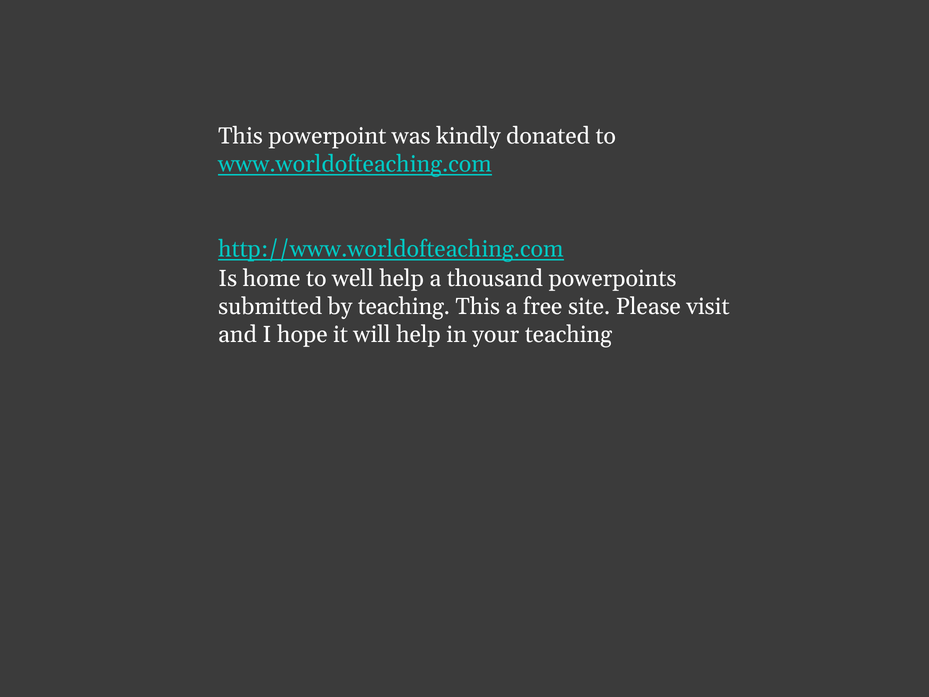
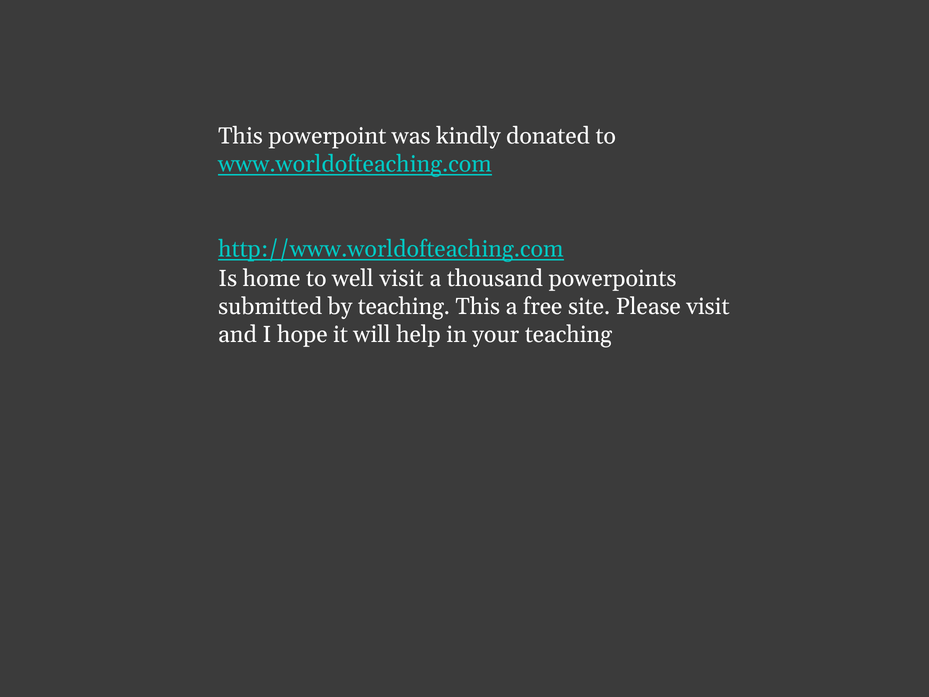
well help: help -> visit (402, 279)
